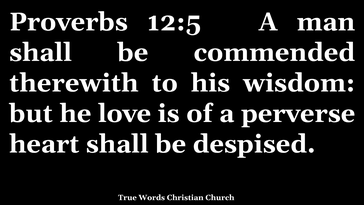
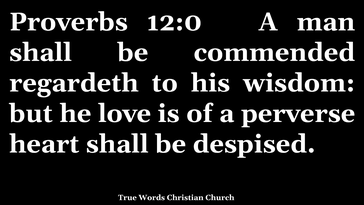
12:5: 12:5 -> 12:0 (174, 22)
therewith: therewith -> regardeth (74, 83)
